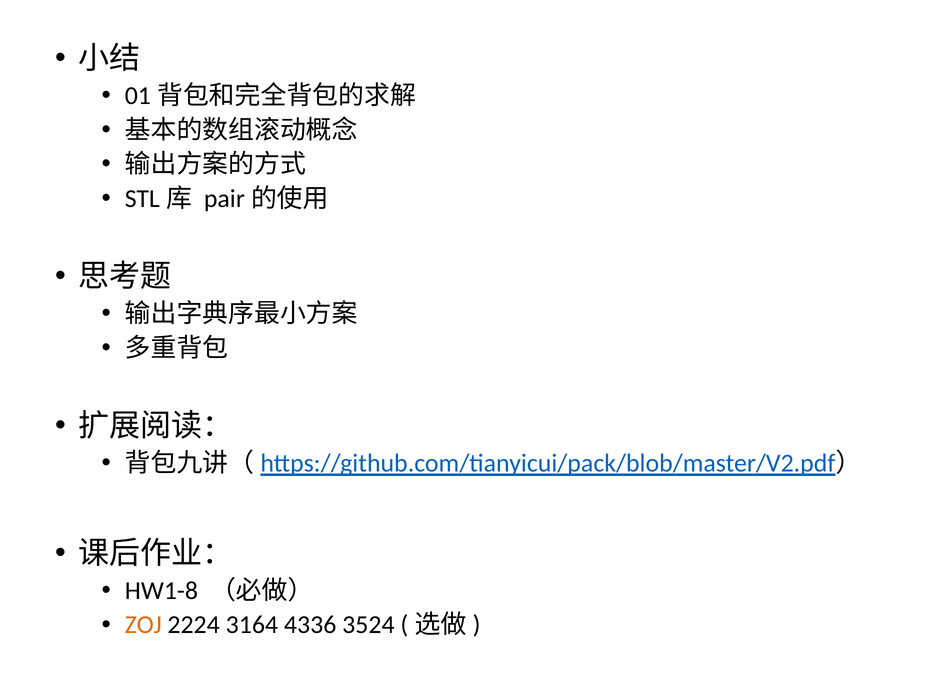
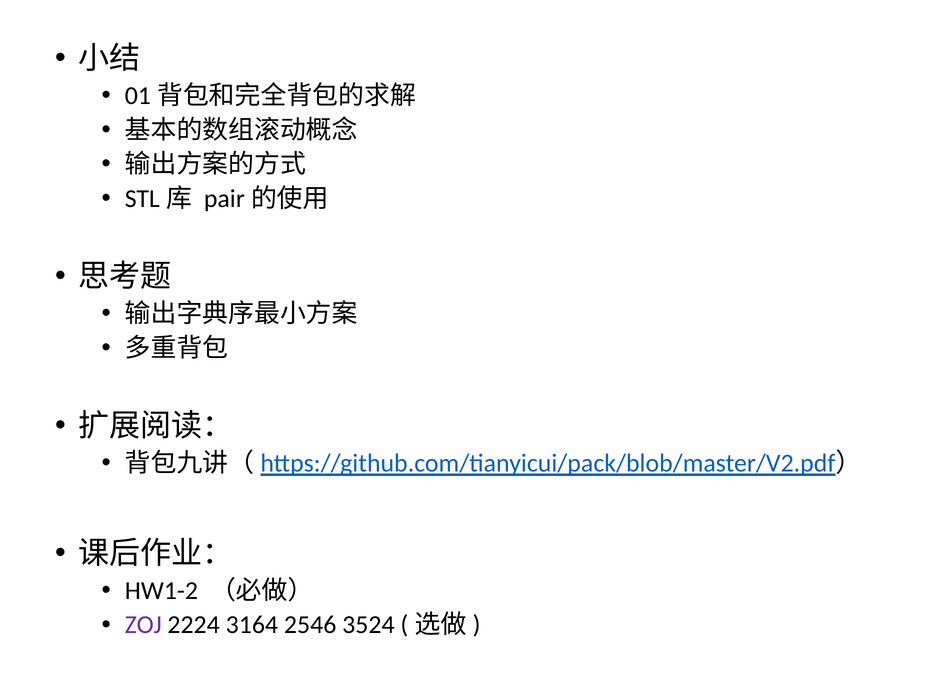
HW1-8: HW1-8 -> HW1-2 (161, 591)
ZOJ colour: orange -> purple (143, 625)
4336: 4336 -> 2546 (310, 625)
